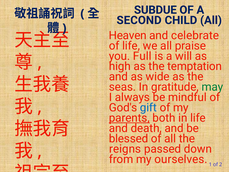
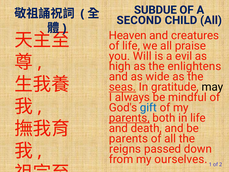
celebrate: celebrate -> creatures (195, 35)
Full: Full -> Will (142, 56)
will: will -> evil (184, 56)
temptation: temptation -> enlightens (194, 66)
seas underline: none -> present (122, 87)
may colour: green -> black (212, 87)
blessed: blessed -> parents (128, 138)
